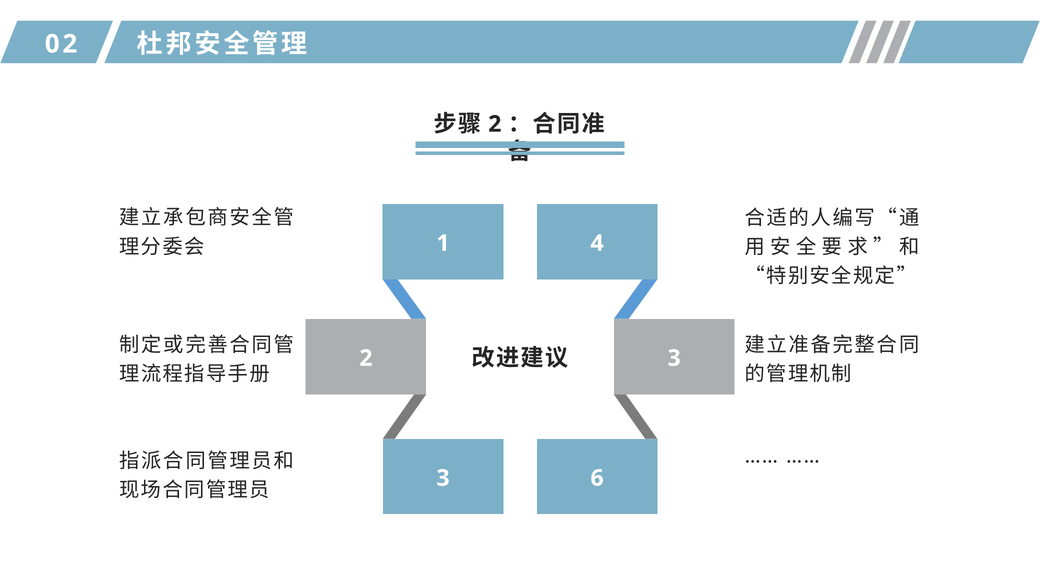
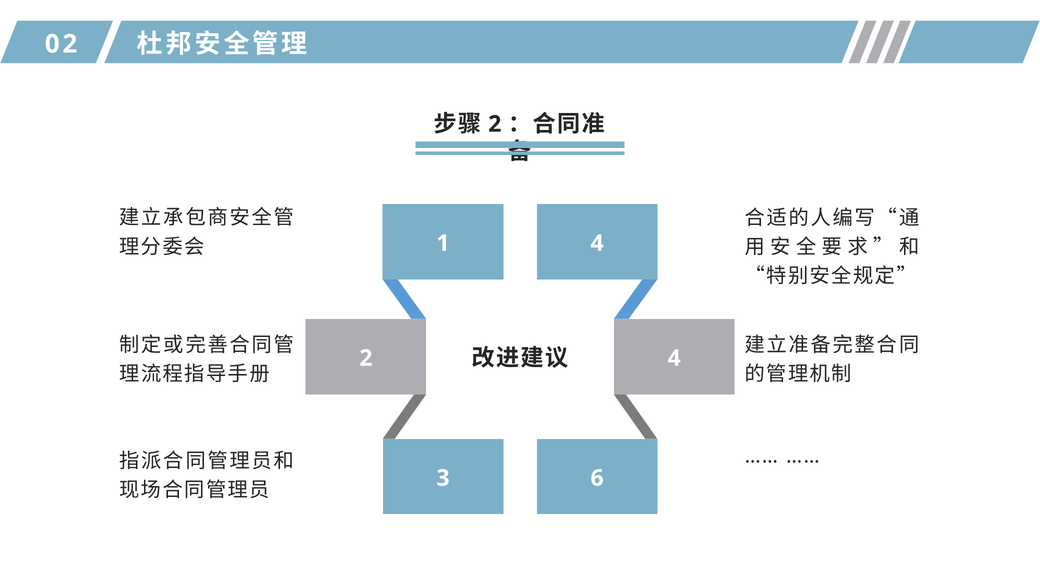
2 3: 3 -> 4 (674, 358)
